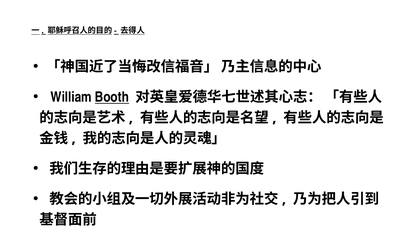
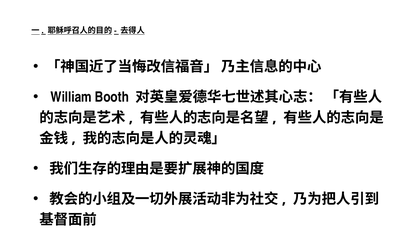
Booth underline: present -> none (112, 97)
